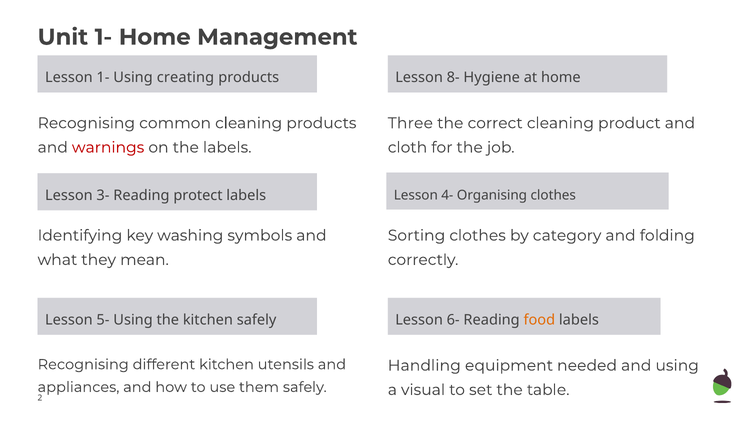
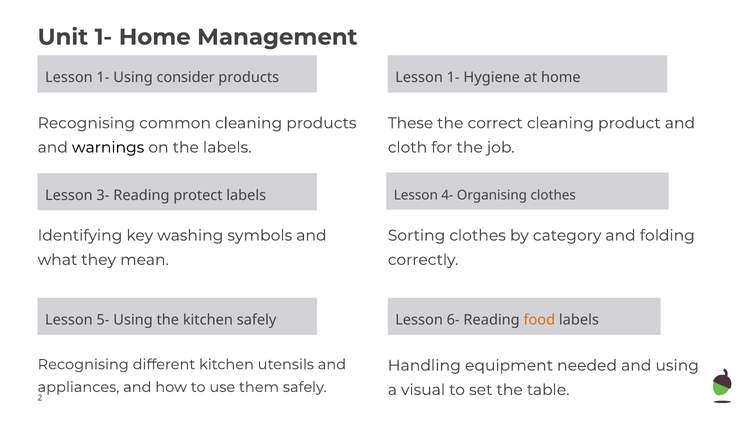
creating: creating -> consider (186, 78)
8-: 8- -> 1- (453, 78)
Three: Three -> These (411, 123)
warnings colour: red -> black (108, 148)
